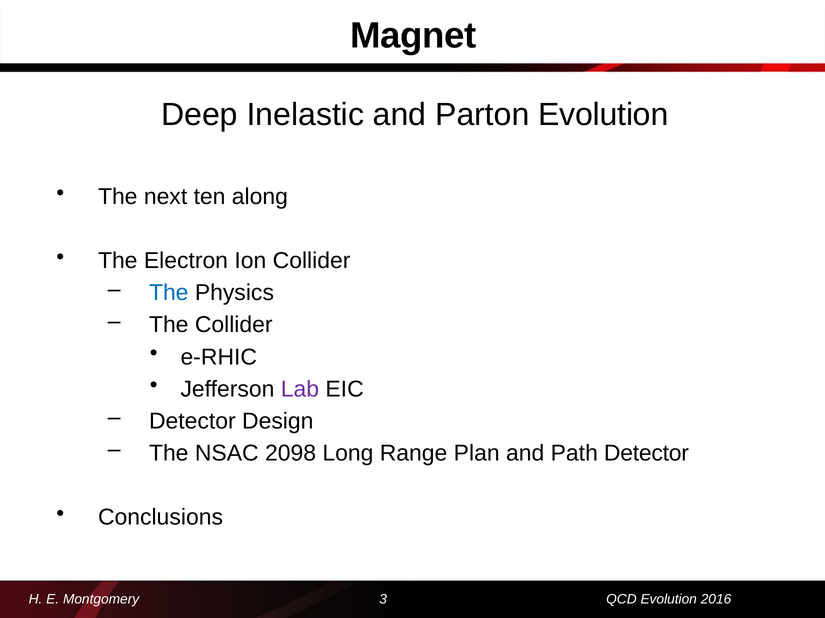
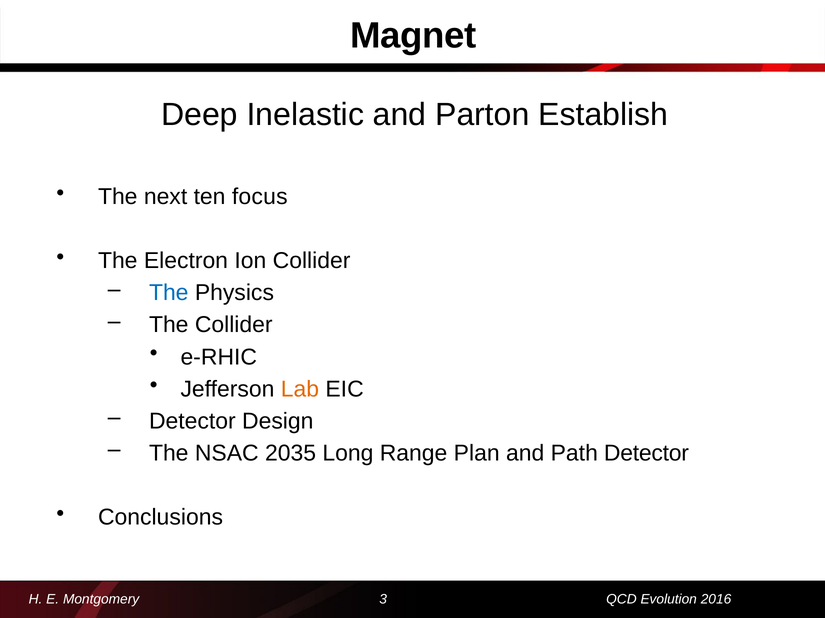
Parton Evolution: Evolution -> Establish (603, 115)
along: along -> focus (260, 197)
Lab colour: purple -> orange (300, 389)
2098: 2098 -> 2035 (291, 454)
